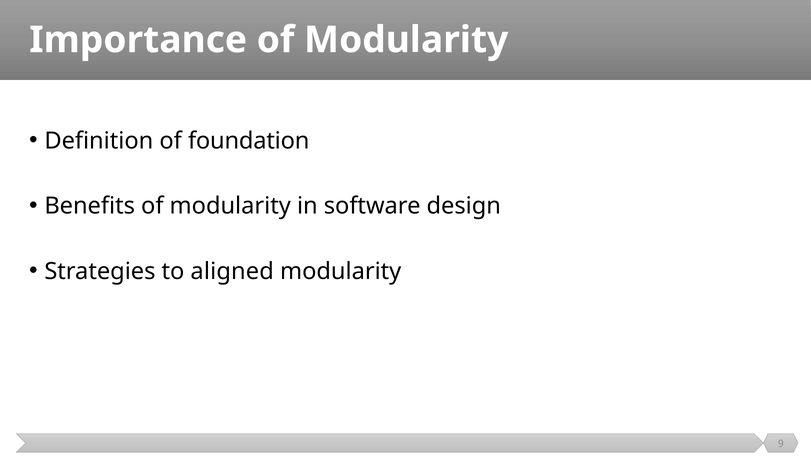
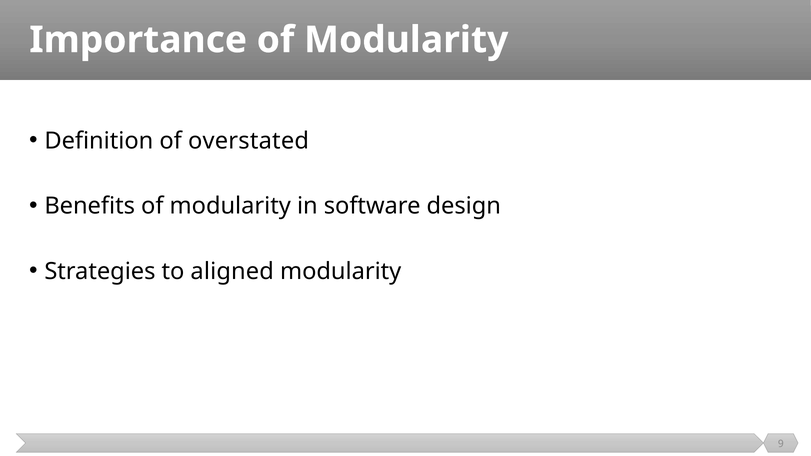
foundation: foundation -> overstated (249, 141)
